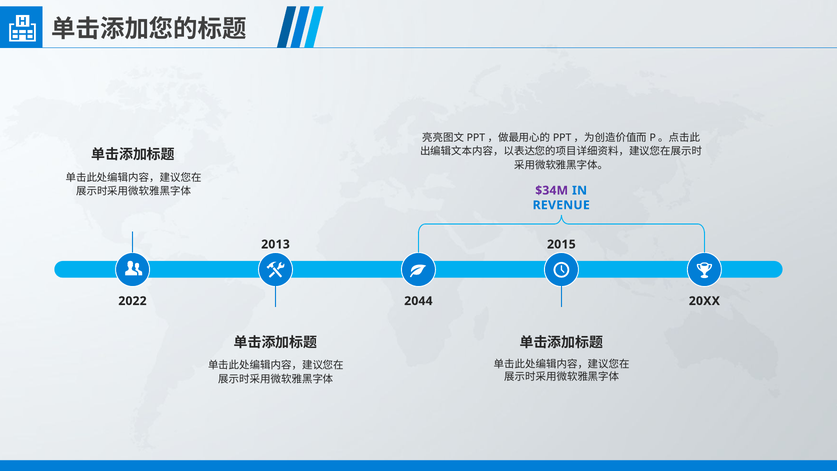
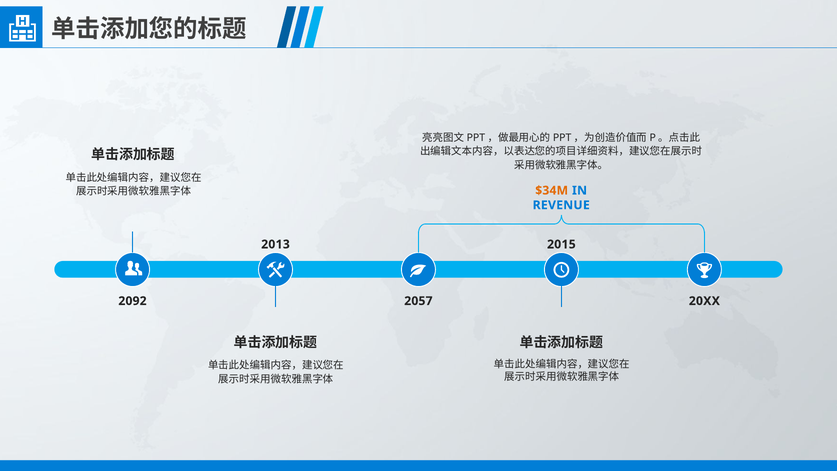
$34M colour: purple -> orange (552, 190)
2022: 2022 -> 2092 (132, 301)
2044: 2044 -> 2057 (418, 301)
